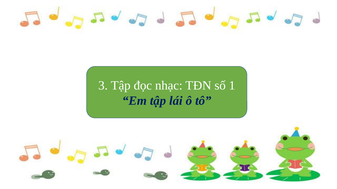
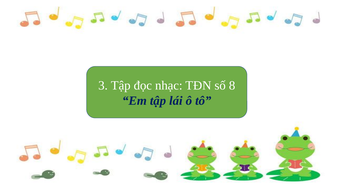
1: 1 -> 8 (232, 86)
